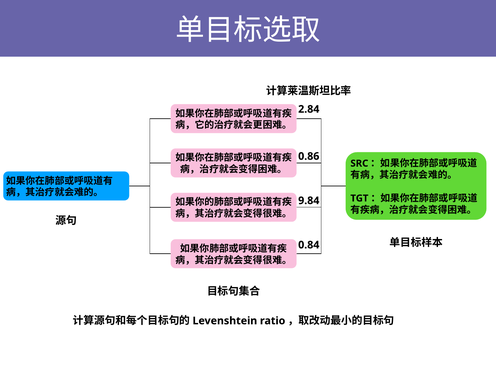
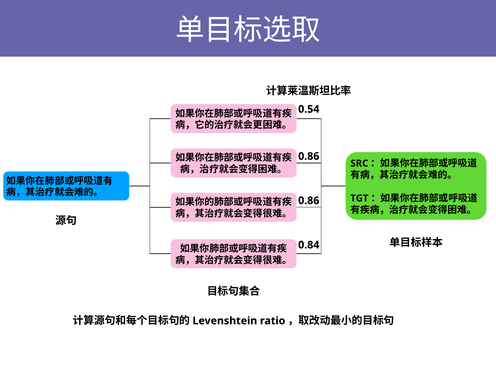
2.84: 2.84 -> 0.54 (309, 109)
9.84: 9.84 -> 0.86 (309, 201)
